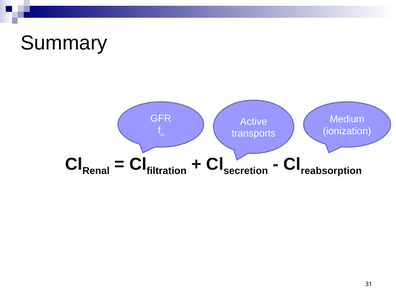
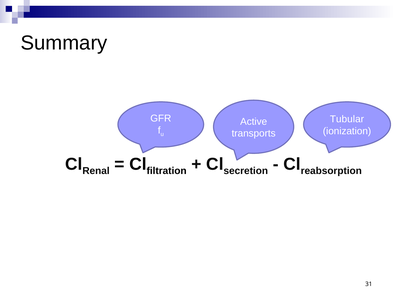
Medium: Medium -> Tubular (347, 119)
